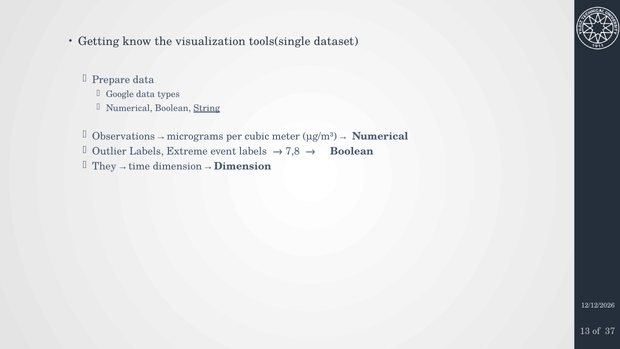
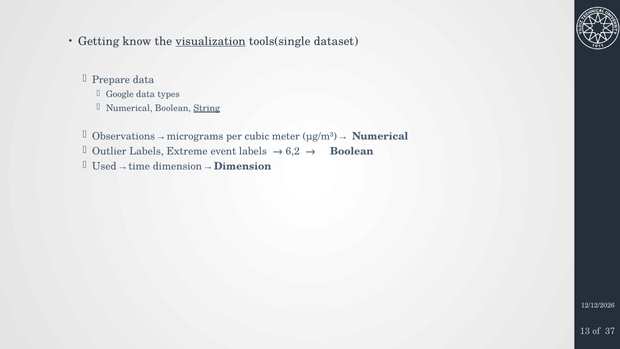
visualization underline: none -> present (210, 41)
7,8: 7,8 -> 6,2 (293, 151)
They: They -> Used (104, 166)
